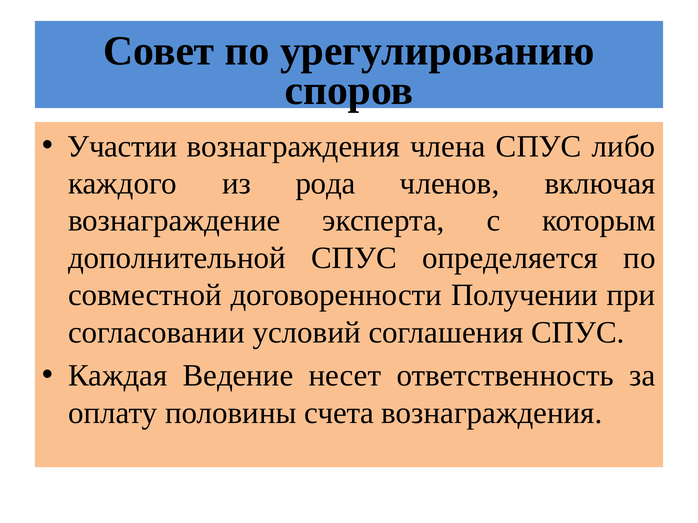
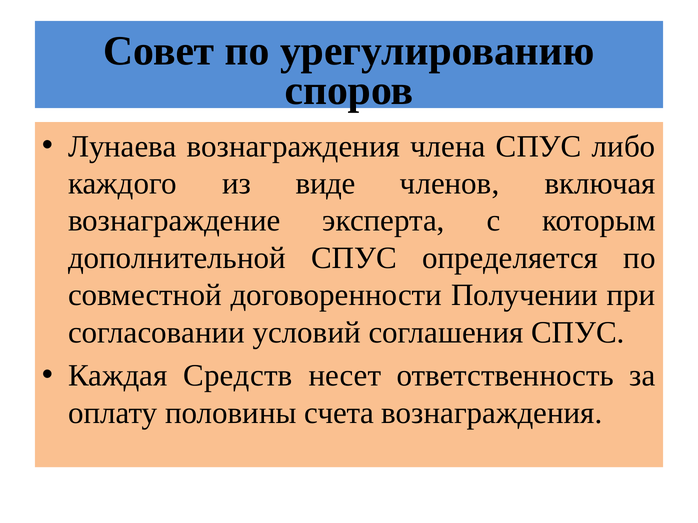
Участии: Участии -> Лунаева (122, 146)
рода: рода -> виде (326, 184)
Ведение: Ведение -> Средств (238, 376)
